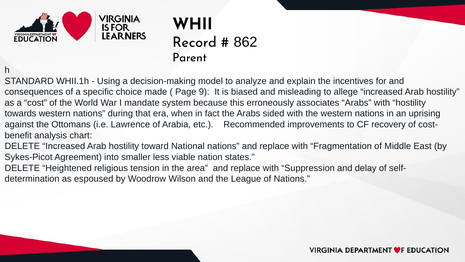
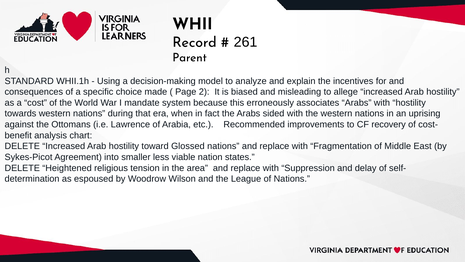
862: 862 -> 261 (246, 42)
9: 9 -> 2 (204, 92)
National: National -> Glossed (188, 146)
